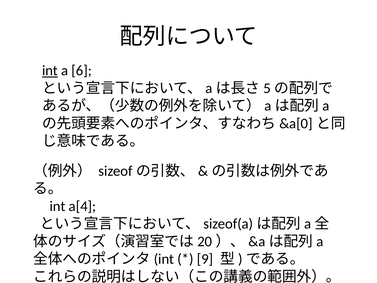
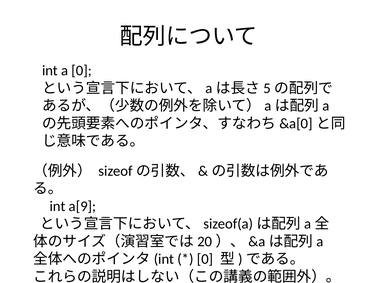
int underline: present -> none (50, 71)
a 6: 6 -> 0 (82, 71)
a[4: a[4 -> a[9 (82, 206)
9: 9 -> 0 (205, 259)
